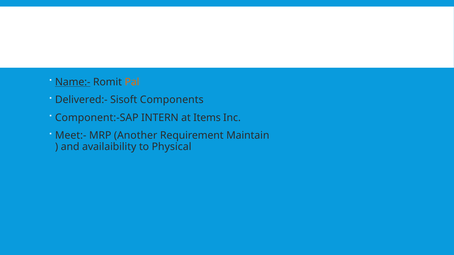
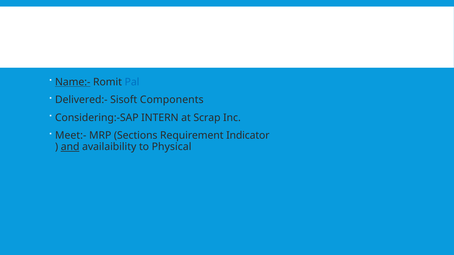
Pal colour: orange -> blue (132, 82)
Component:-SAP: Component:-SAP -> Considering:-SAP (97, 118)
Items: Items -> Scrap (207, 118)
Another: Another -> Sections (136, 136)
Maintain: Maintain -> Indicator (248, 136)
and underline: none -> present (70, 147)
